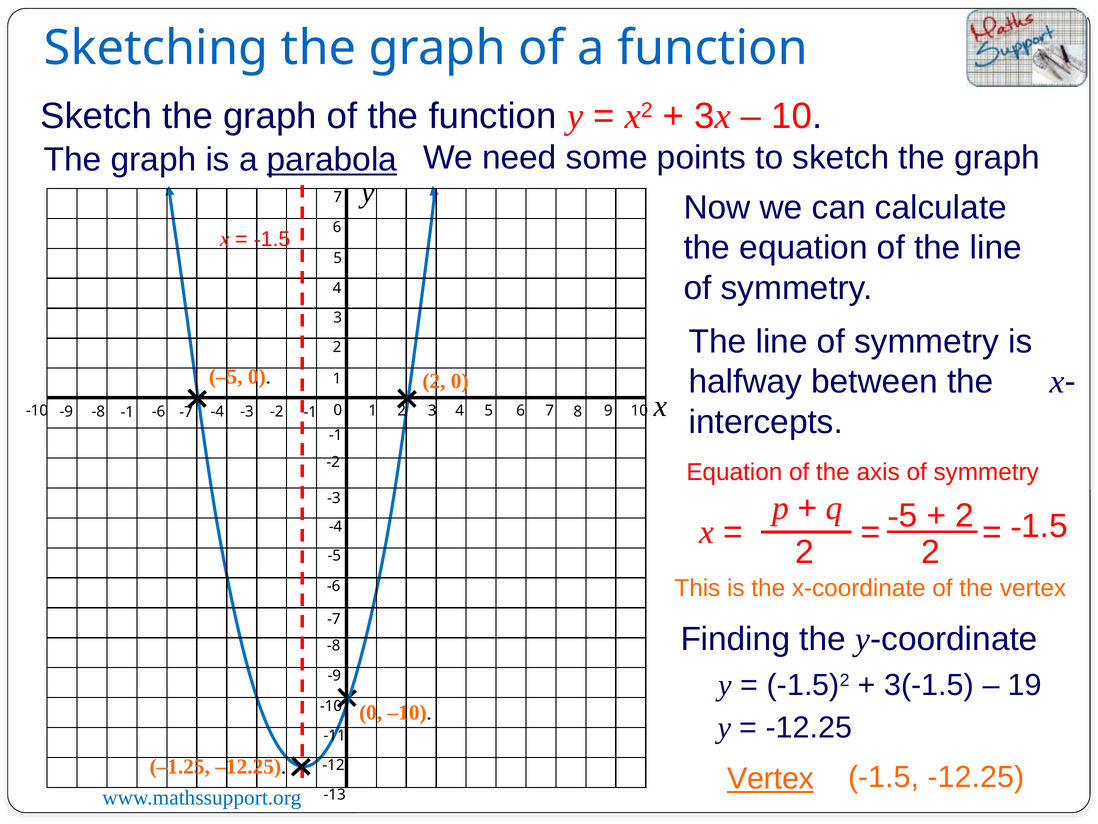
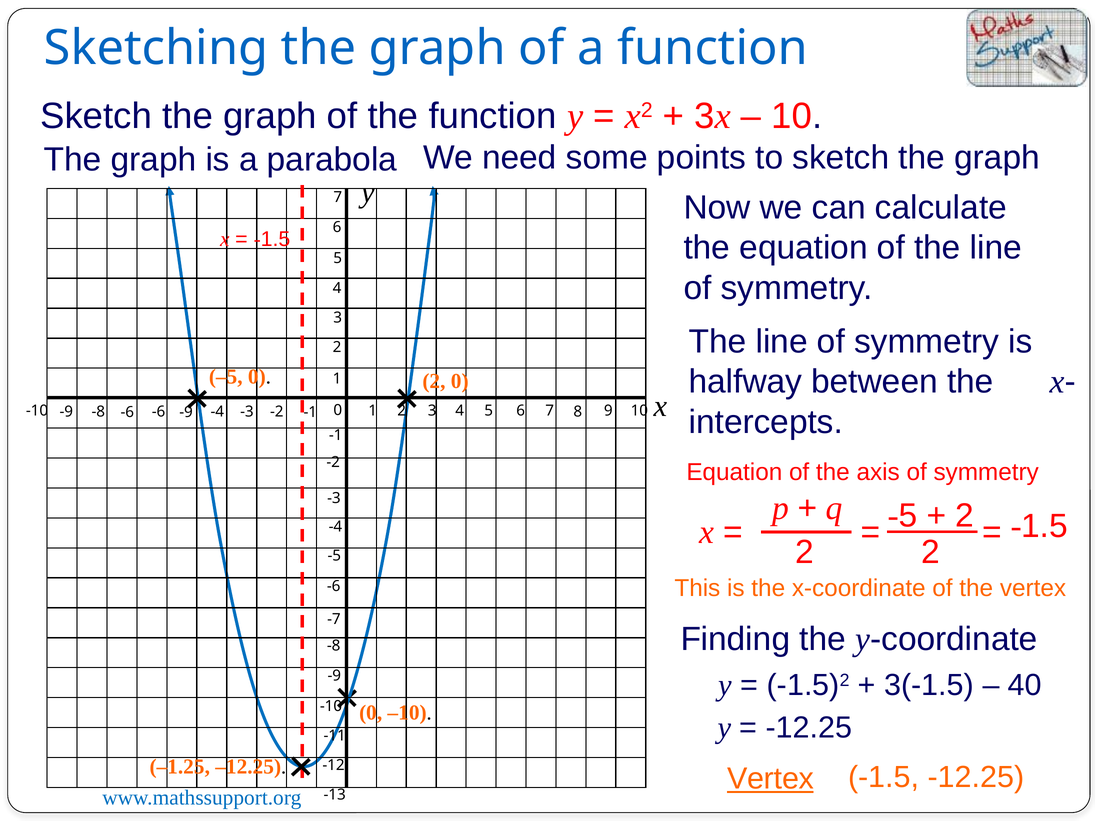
parabola underline: present -> none (332, 160)
-8 -1: -1 -> -6 (127, 412)
-7: -7 -> -9 (186, 412)
19: 19 -> 40 (1025, 685)
